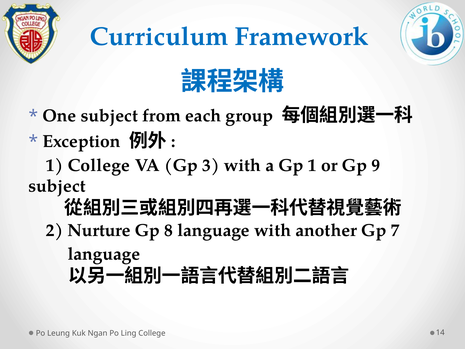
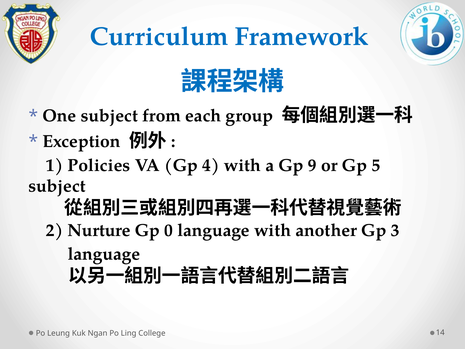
1 College: College -> Policies (99, 165)
3: 3 -> 4 (211, 165)
Gp 1: 1 -> 9 (312, 165)
9: 9 -> 5 (376, 165)
8: 8 -> 0 (169, 230)
7: 7 -> 3 (395, 230)
